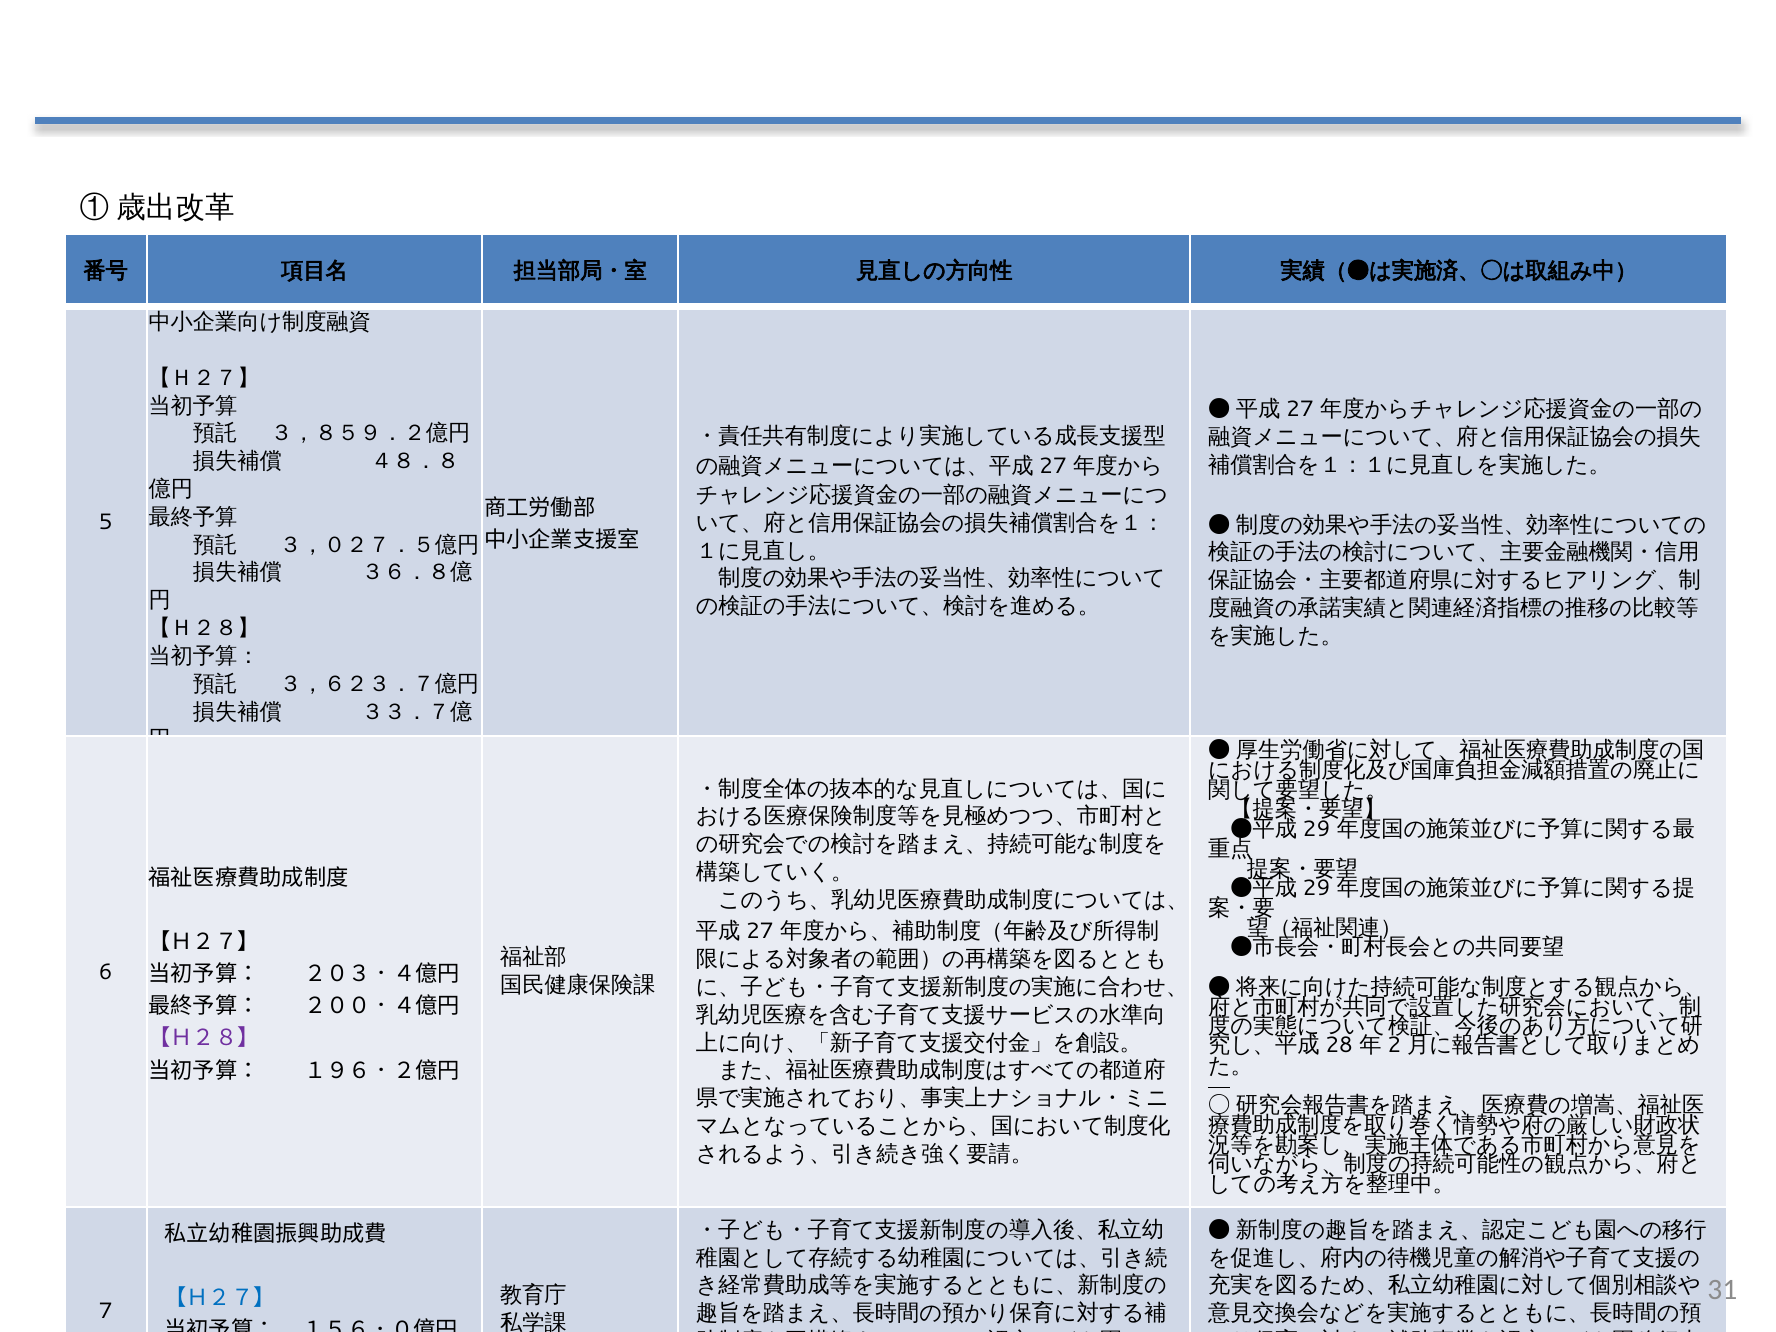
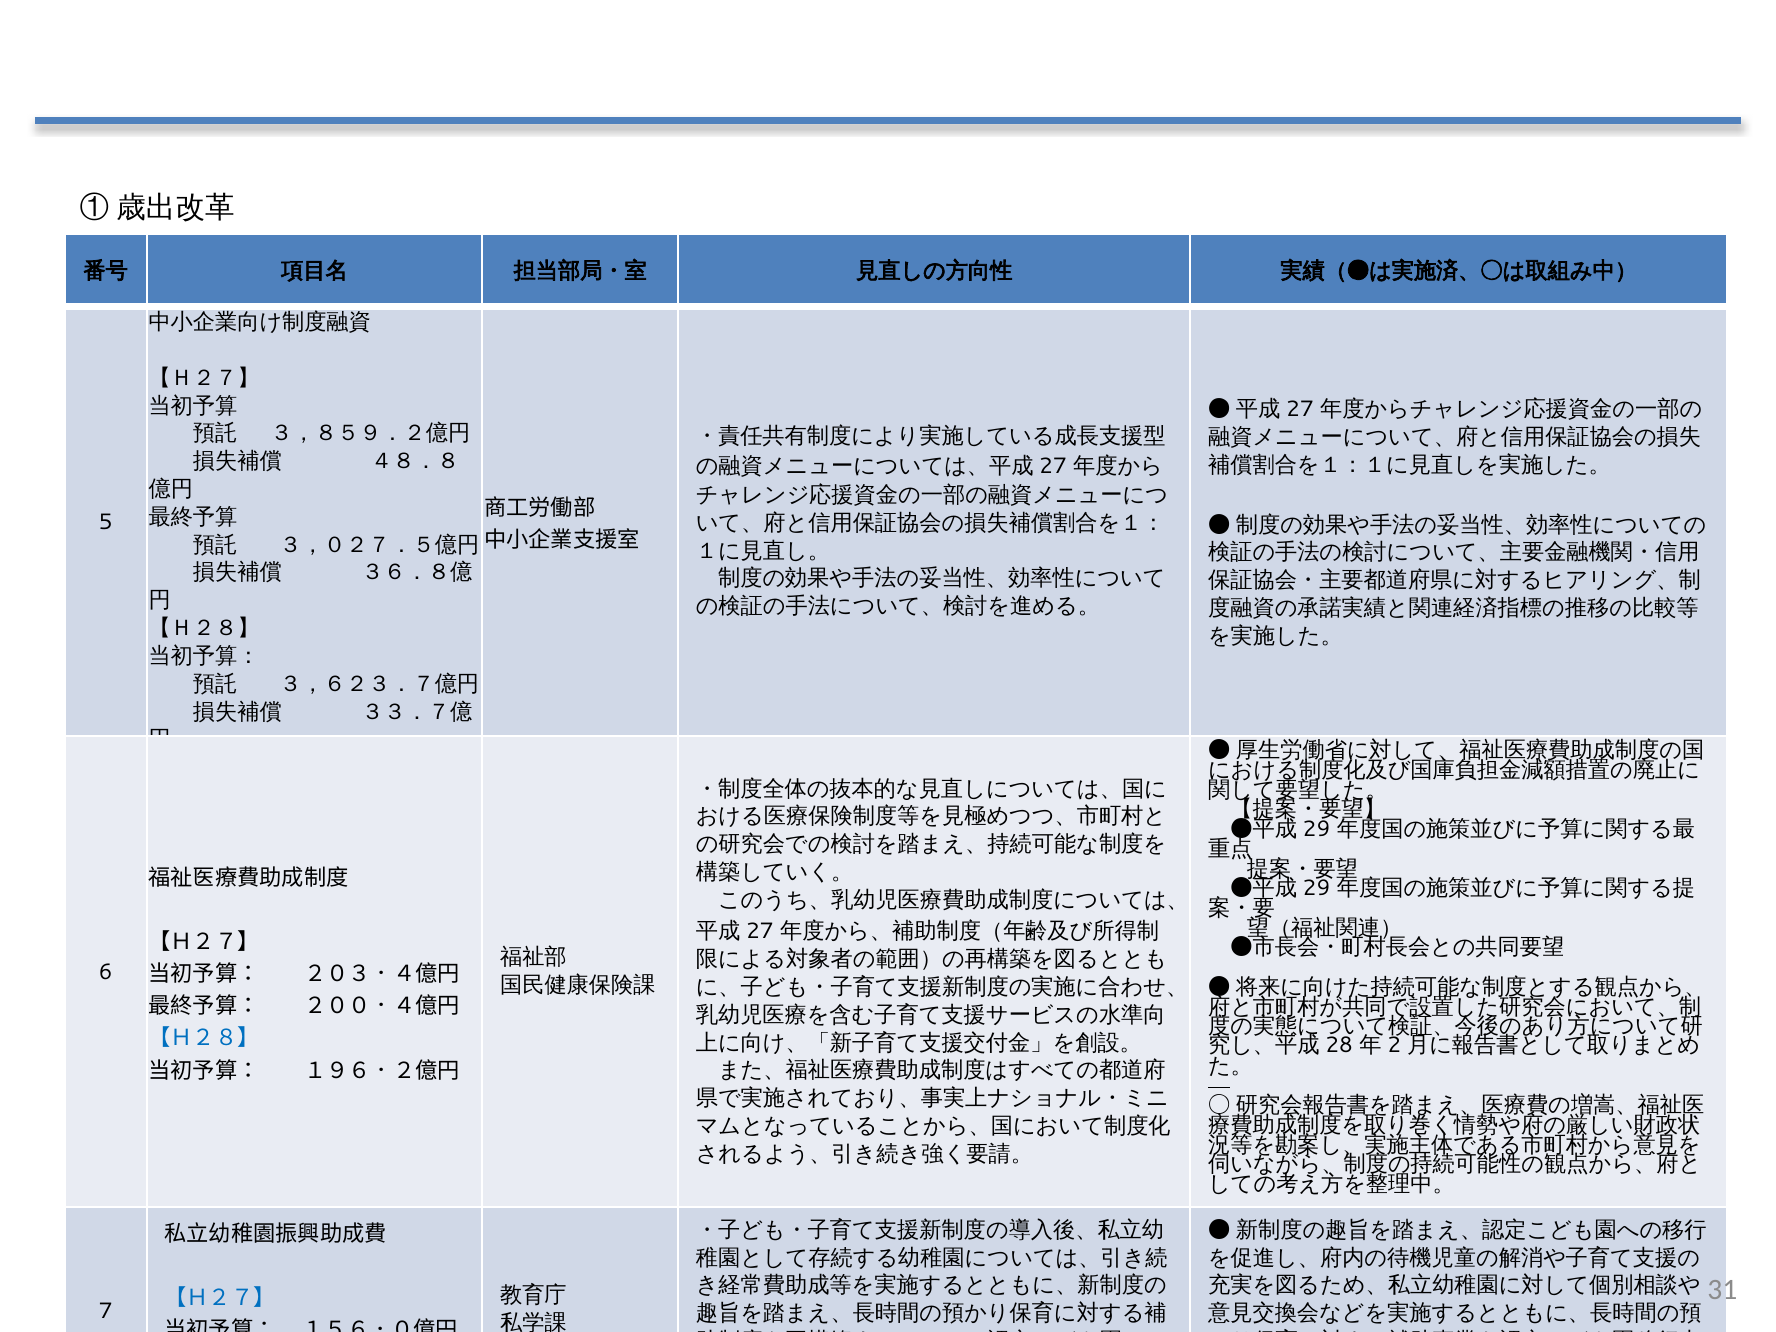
【Ｈ２８】 colour: purple -> blue (204, 1039)
